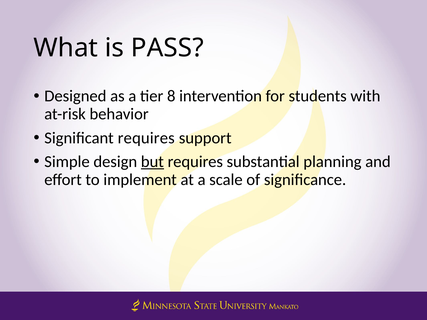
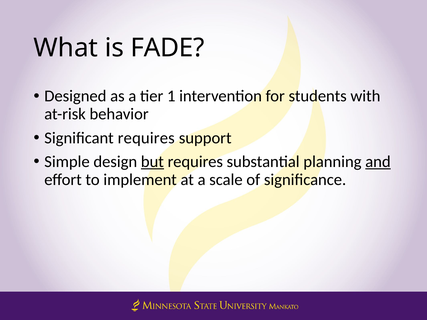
PASS: PASS -> FADE (167, 48)
8: 8 -> 1 (171, 96)
and underline: none -> present (378, 162)
